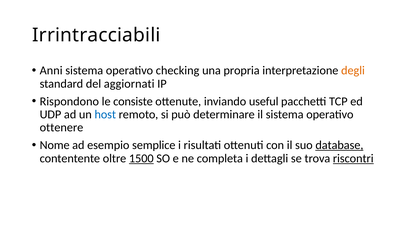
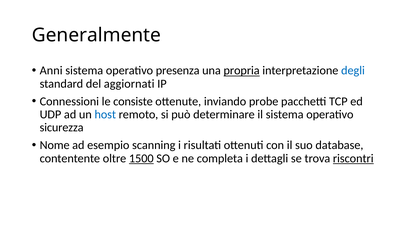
Irrintracciabili: Irrintracciabili -> Generalmente (96, 35)
checking: checking -> presenza (178, 71)
propria underline: none -> present (242, 71)
degli colour: orange -> blue (353, 71)
Rispondono: Rispondono -> Connessioni (69, 101)
useful: useful -> probe (264, 101)
ottenere: ottenere -> sicurezza (62, 128)
semplice: semplice -> scanning (154, 145)
database underline: present -> none (339, 145)
